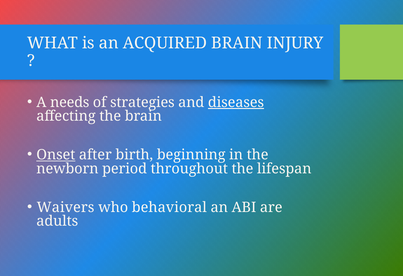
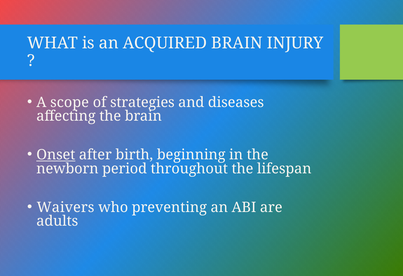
needs: needs -> scope (70, 102)
diseases underline: present -> none (236, 102)
behavioral: behavioral -> preventing (169, 207)
